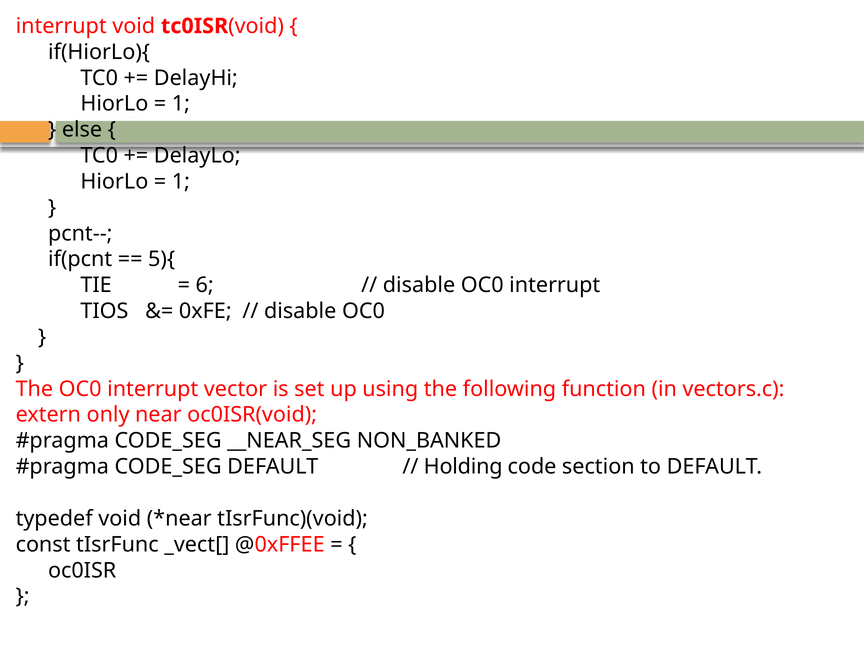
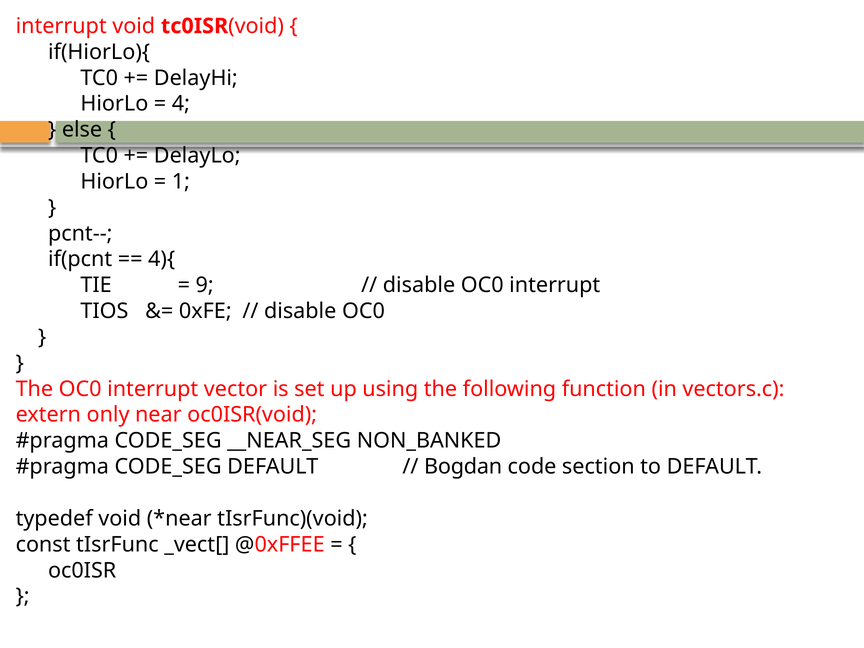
1: 1 -> 4 (181, 104)
5){: 5){ -> 4){ (162, 259)
6: 6 -> 9 (205, 285)
Holding: Holding -> Bogdan (463, 467)
